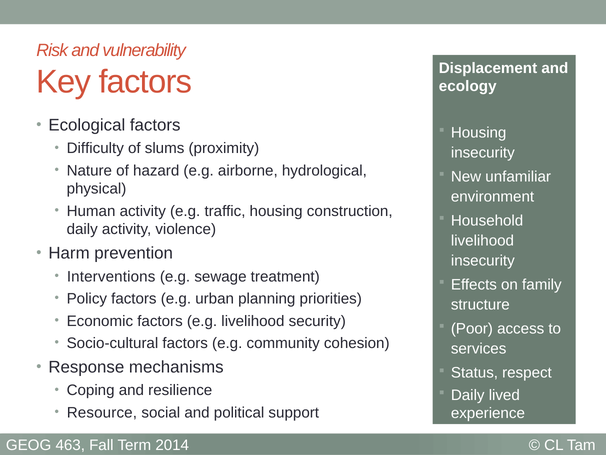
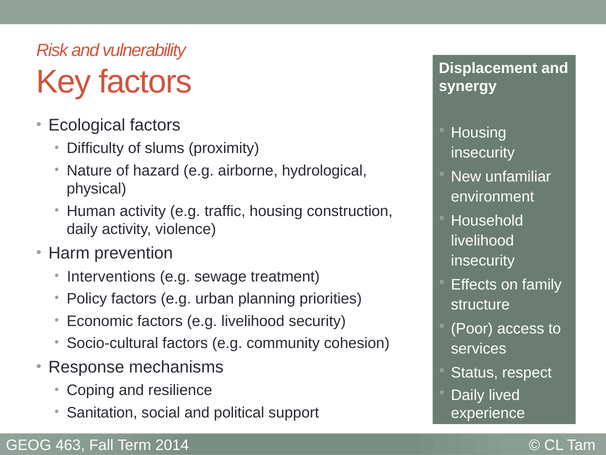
ecology: ecology -> synergy (468, 86)
Resource: Resource -> Sanitation (102, 412)
